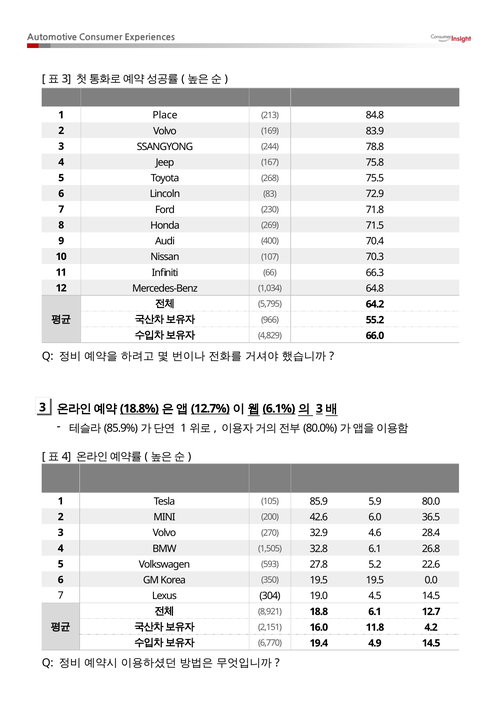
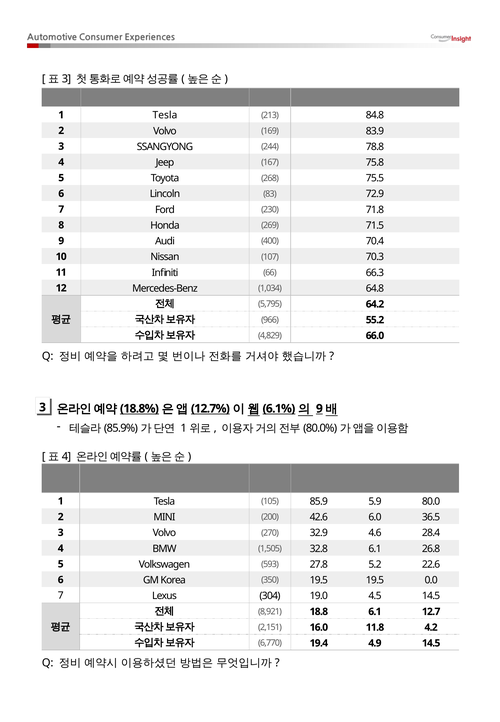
Place: Place -> Tesla (165, 115)
3: 3 -> 9 (319, 409)
